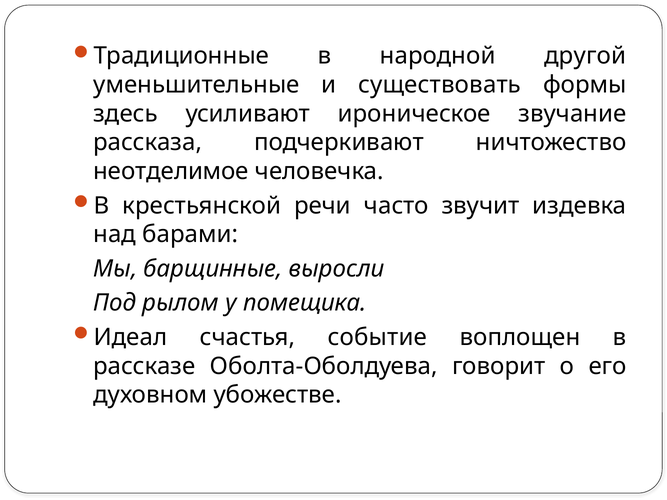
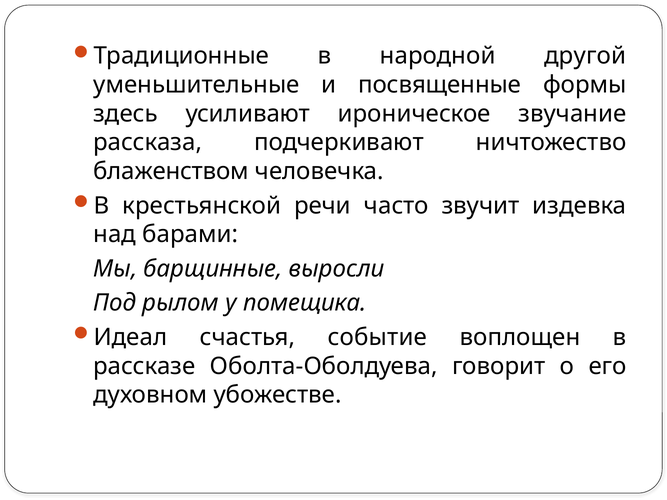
существовать: существовать -> посвященные (440, 85)
неотделимое: неотделимое -> блаженством (171, 171)
